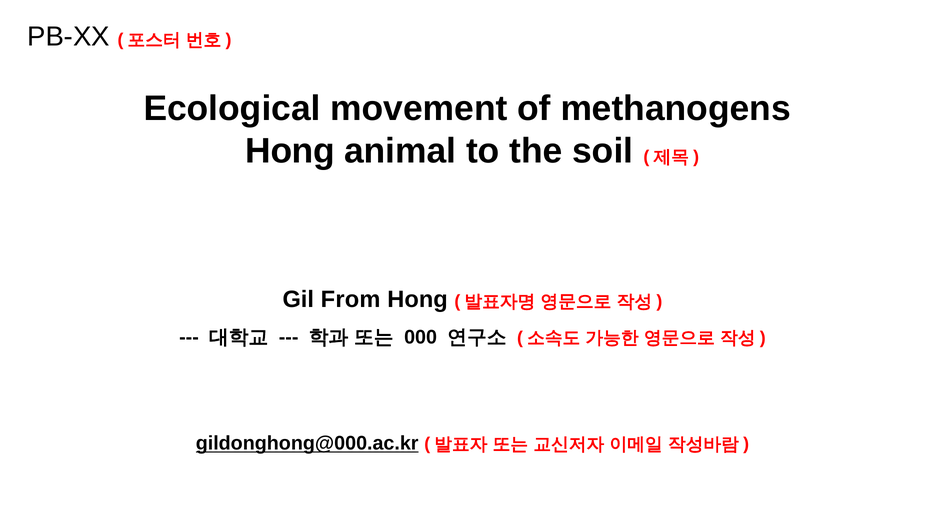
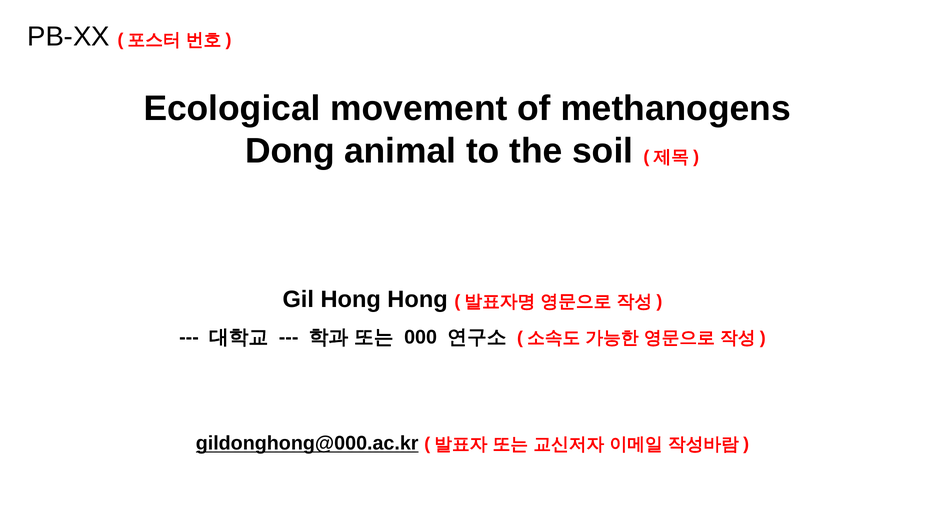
Hong: Hong -> Dong (290, 151)
Gil From: From -> Hong (351, 299)
